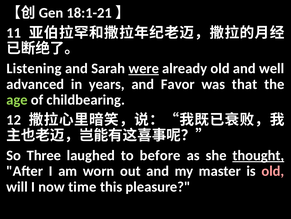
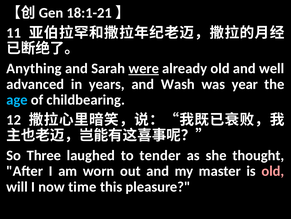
Listening: Listening -> Anything (34, 68)
Favor: Favor -> Wash (178, 84)
that: that -> year (245, 84)
age colour: light green -> light blue (17, 100)
before: before -> tender (160, 155)
thought underline: present -> none (258, 155)
